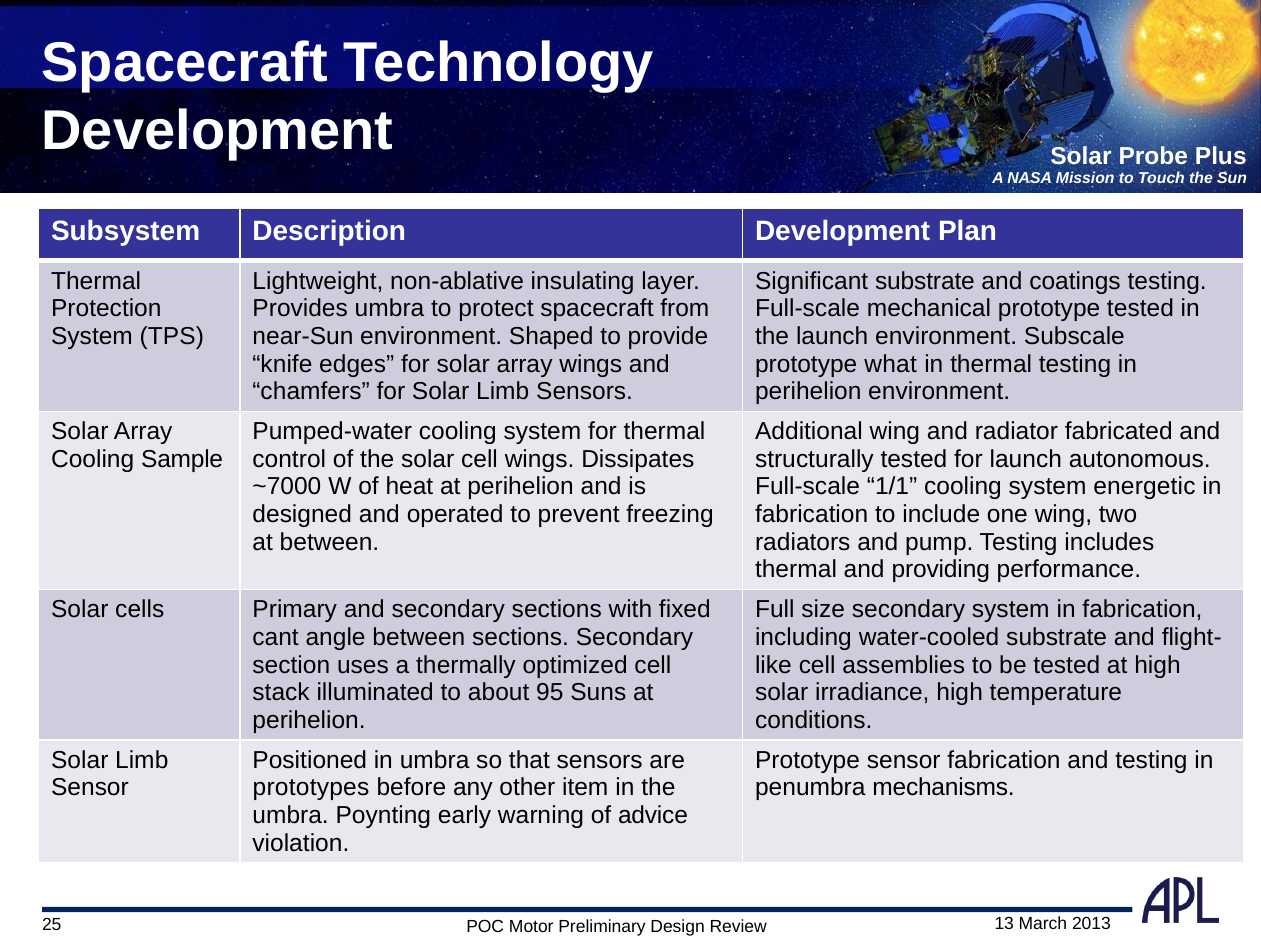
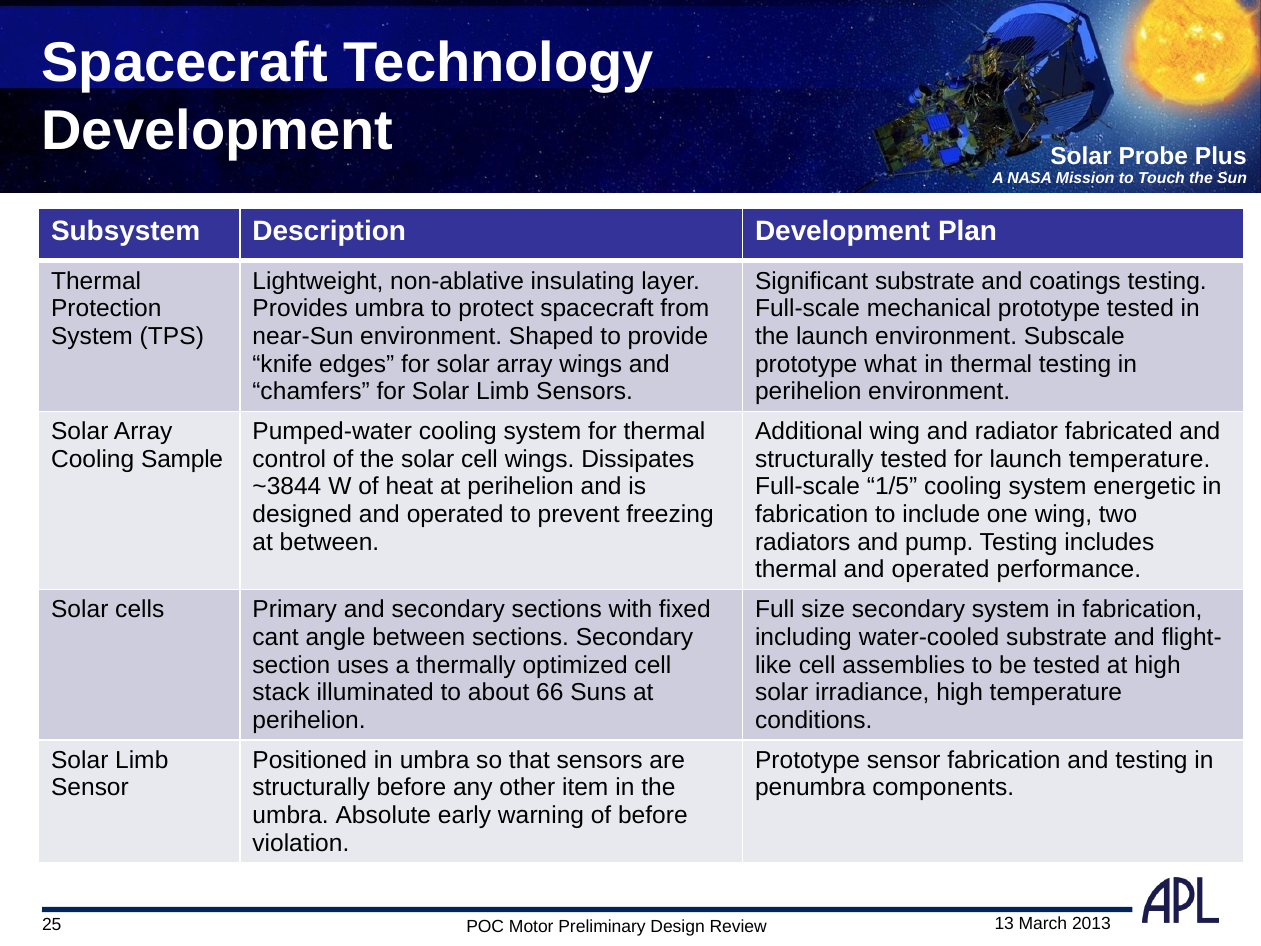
launch autonomous: autonomous -> temperature (1140, 459)
~7000: ~7000 -> ~3844 (287, 487)
1/1: 1/1 -> 1/5 (892, 487)
thermal and providing: providing -> operated (941, 569)
95: 95 -> 66 (550, 692)
prototypes: prototypes -> structurally (311, 788)
mechanisms: mechanisms -> components (943, 788)
Poynting: Poynting -> Absolute (383, 815)
of advice: advice -> before (653, 815)
